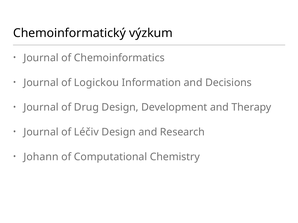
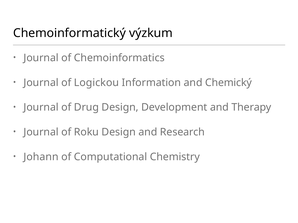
Decisions: Decisions -> Chemický (229, 83)
Léčiv: Léčiv -> Roku (86, 132)
